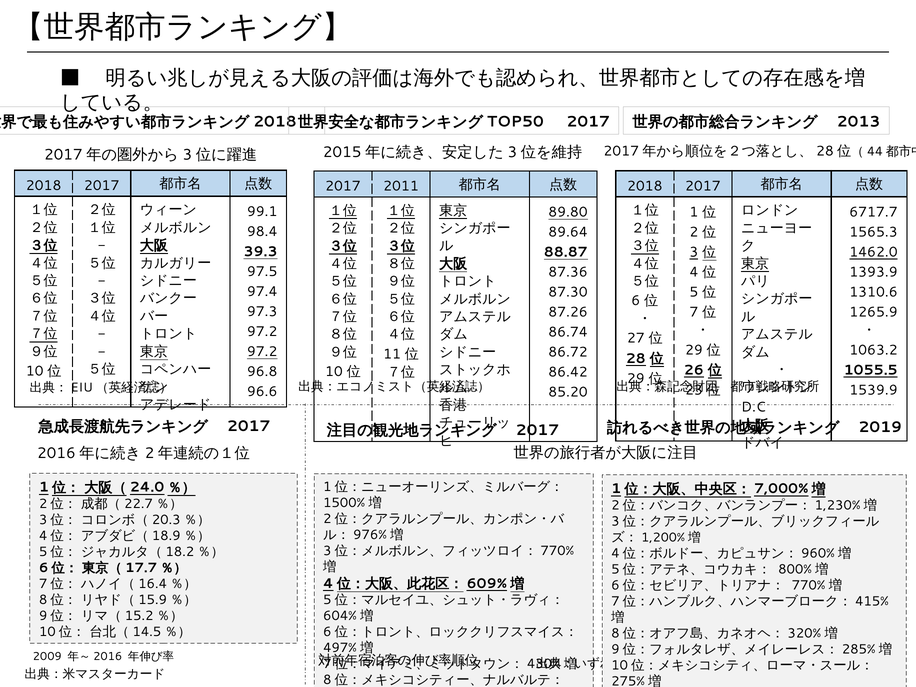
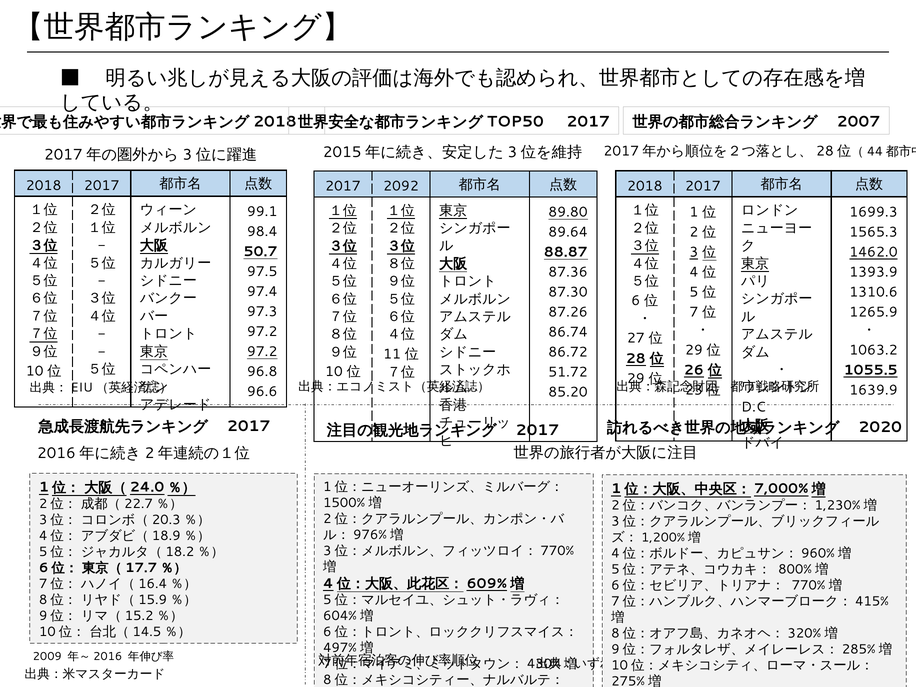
2013: 2013 -> 2007 (859, 122)
2011: 2011 -> 2092 (401, 186)
6717.7: 6717.7 -> 1699.3 (873, 212)
39.3: 39.3 -> 50.7 (261, 252)
86.42: 86.42 -> 51.72 (568, 372)
1539.9: 1539.9 -> 1639.9 (873, 390)
2019: 2019 -> 2020 (880, 427)
